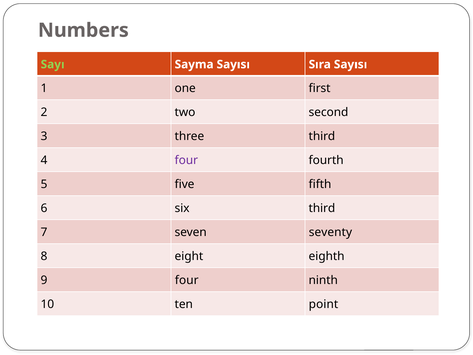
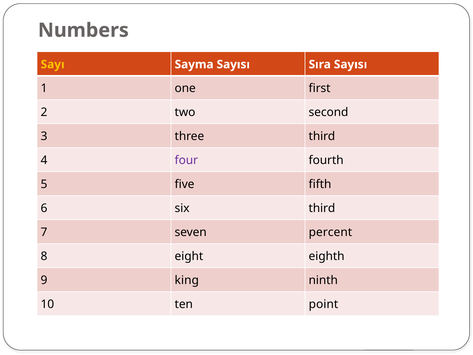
Sayı colour: light green -> yellow (53, 64)
seventy: seventy -> percent (330, 232)
9 four: four -> king (187, 280)
